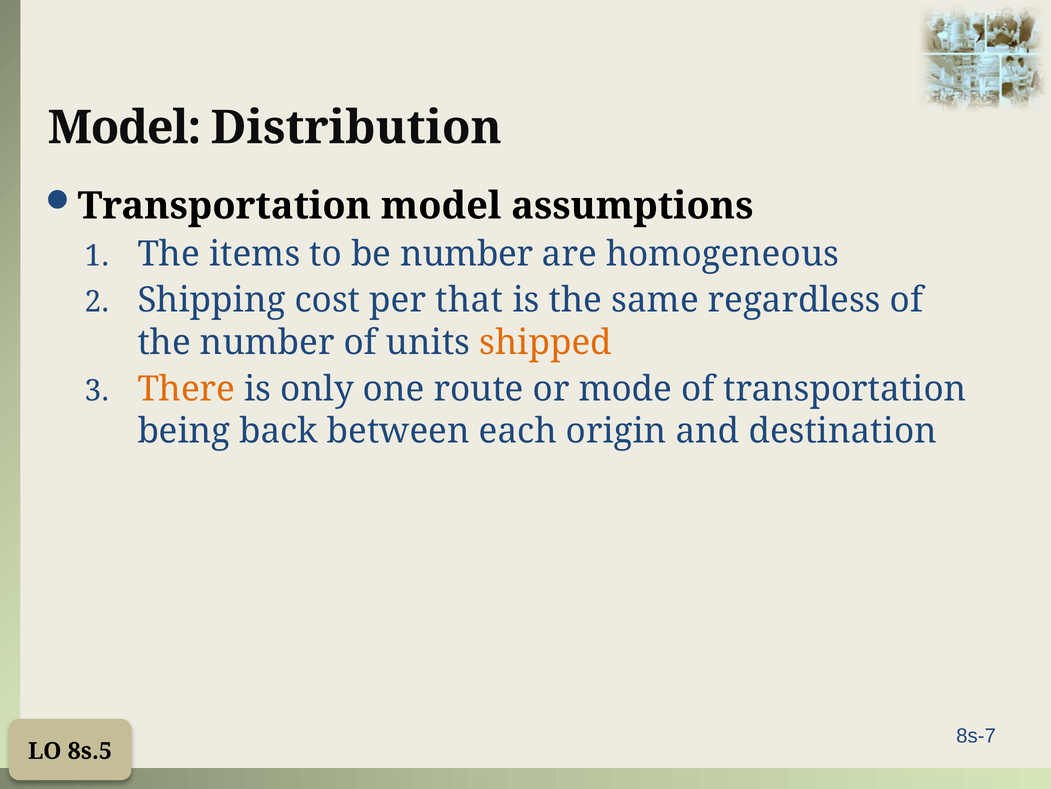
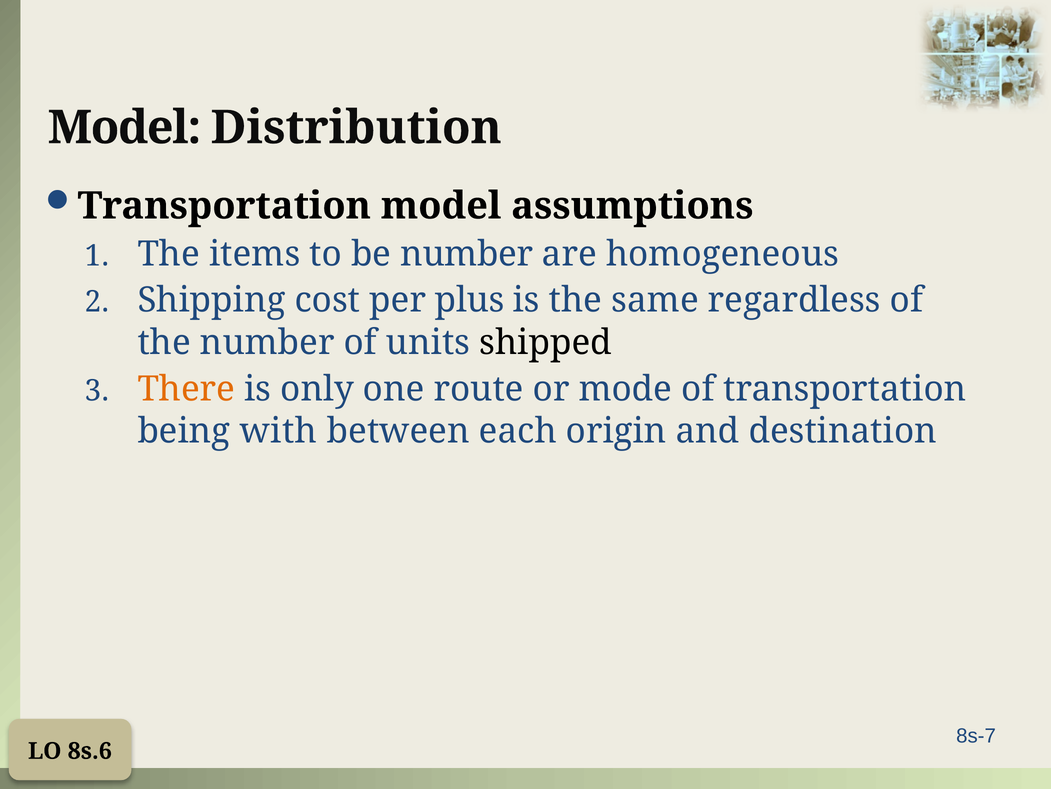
that: that -> plus (470, 300)
shipped colour: orange -> black (546, 342)
back: back -> with (278, 431)
8s.5: 8s.5 -> 8s.6 (90, 750)
